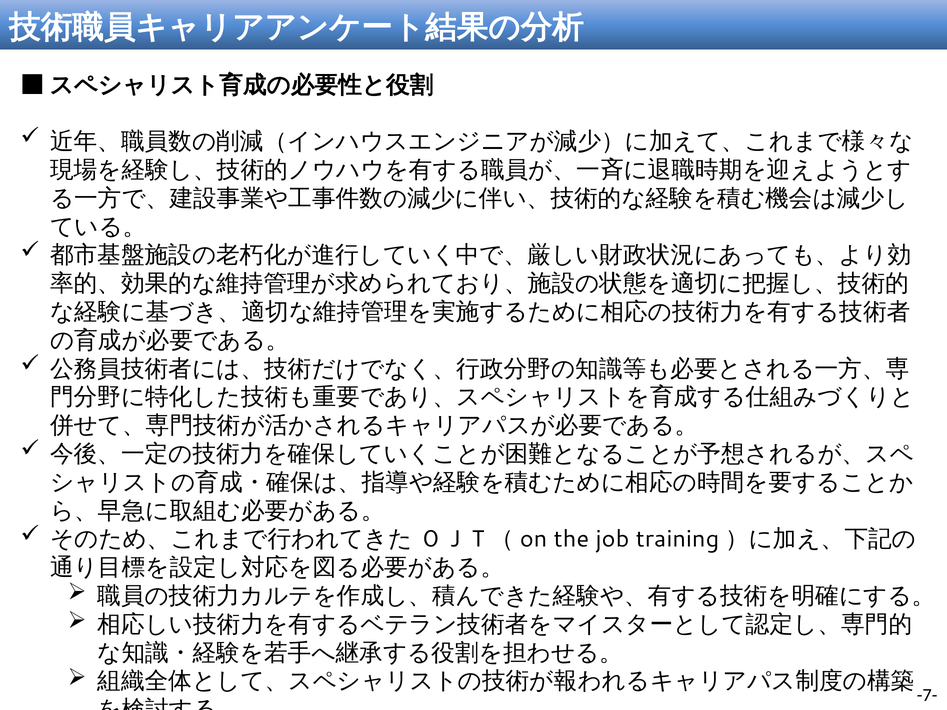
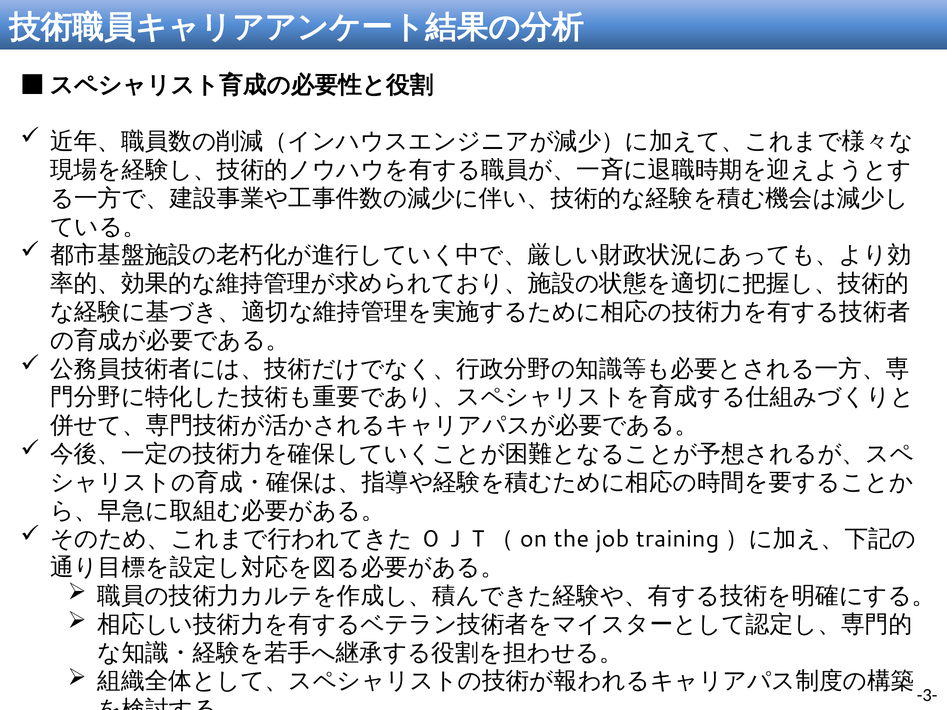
-7-: -7- -> -3- (927, 695)
